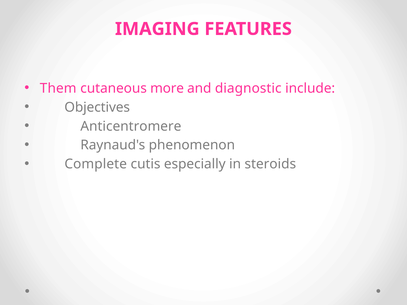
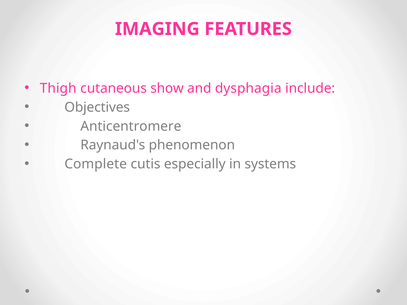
Them: Them -> Thigh (58, 88)
more: more -> show (167, 88)
diagnostic: diagnostic -> dysphagia (248, 88)
steroids: steroids -> systems (270, 164)
